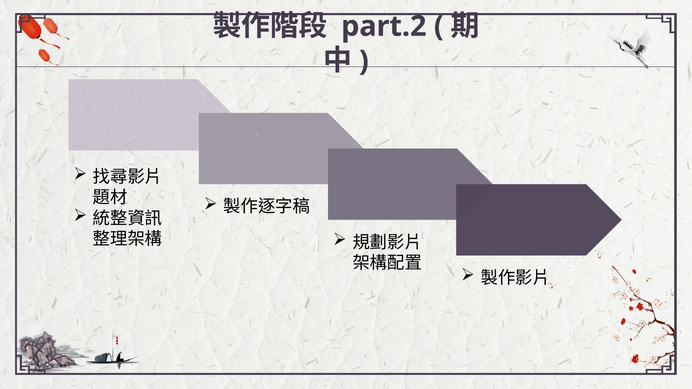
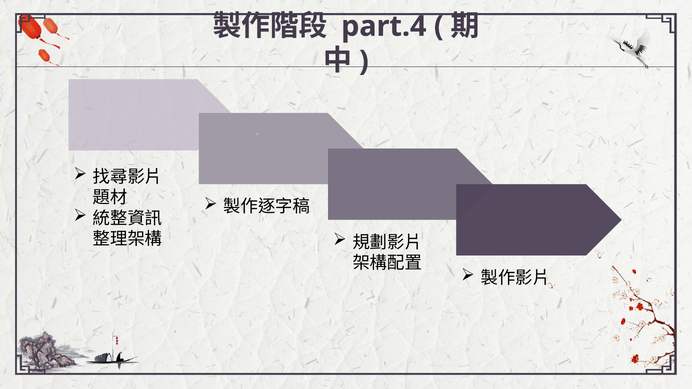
part.2: part.2 -> part.4 (384, 26)
